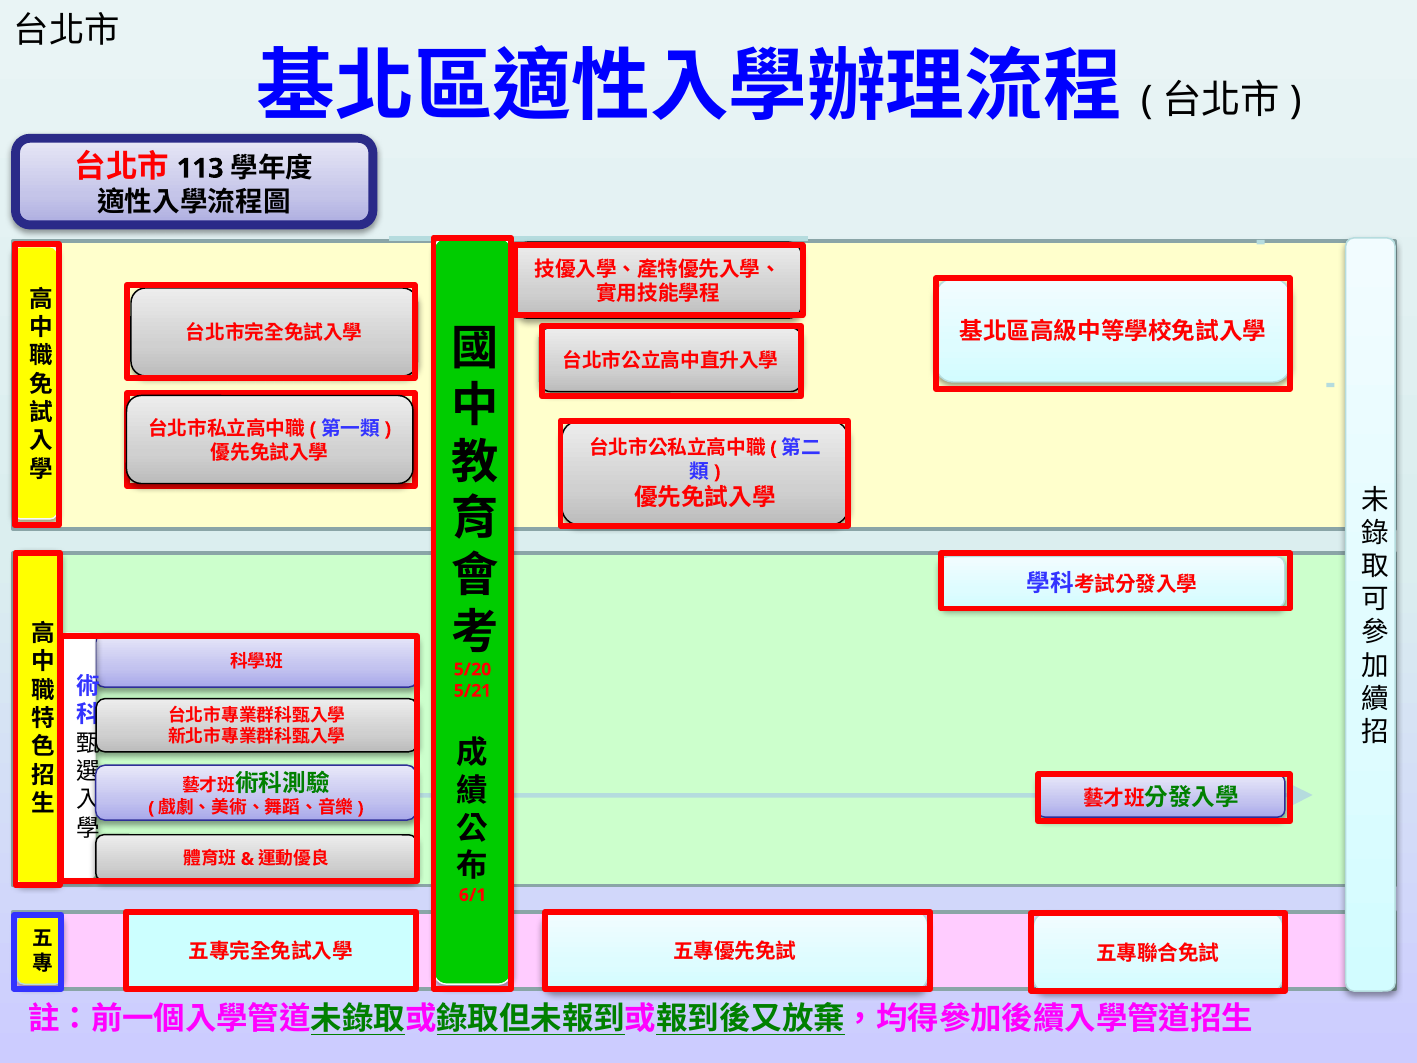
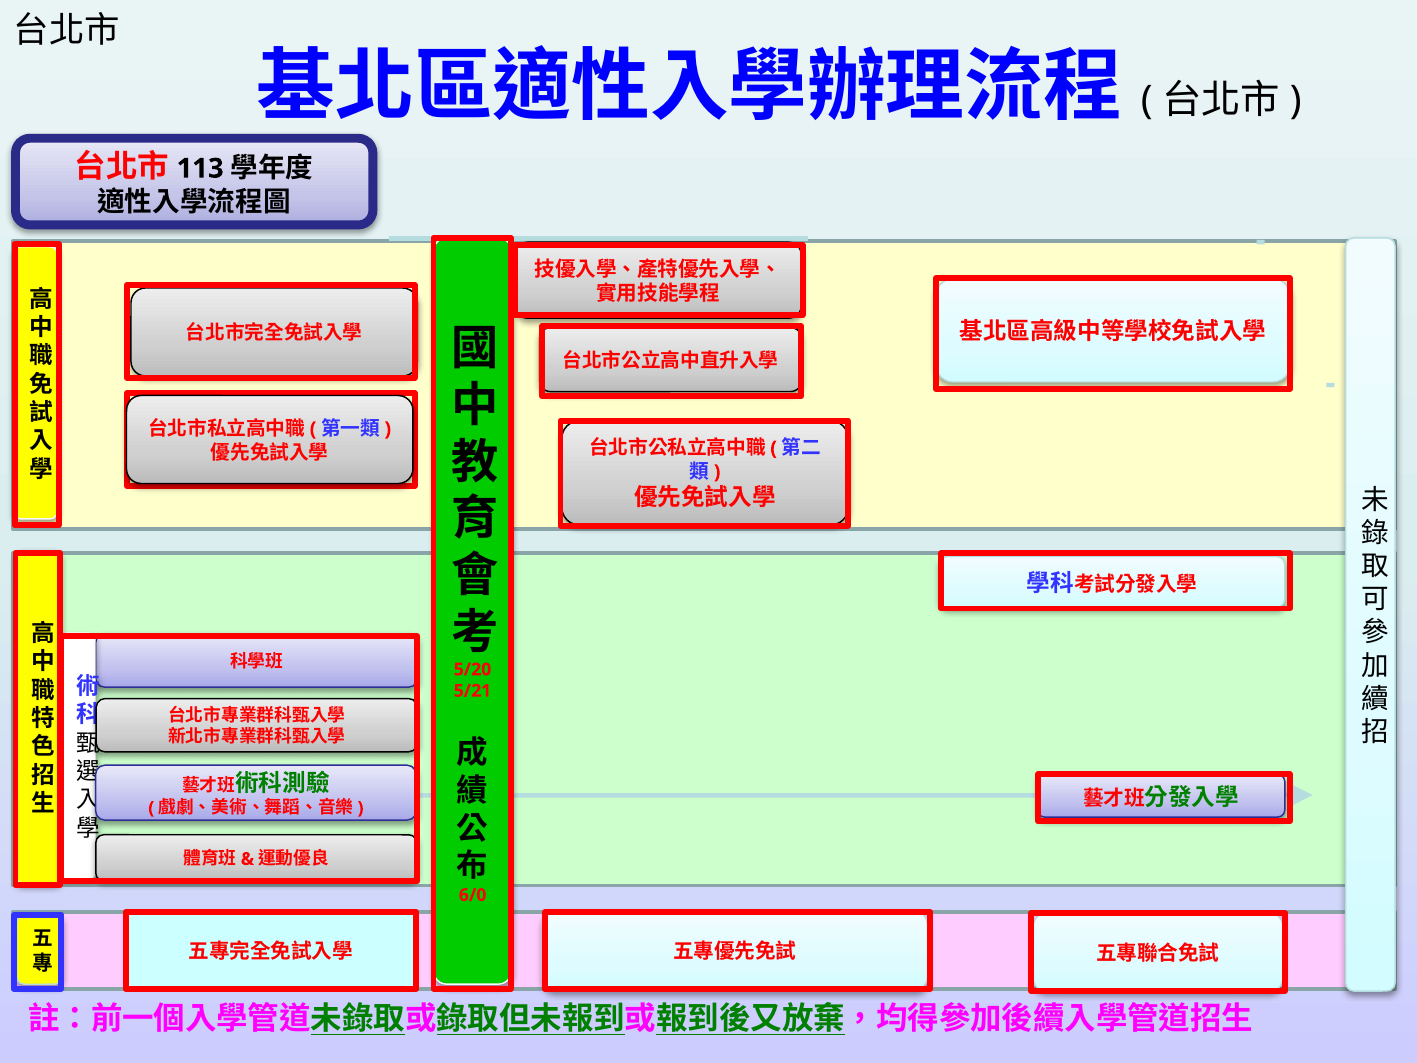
6/1: 6/1 -> 6/0 (473, 895)
